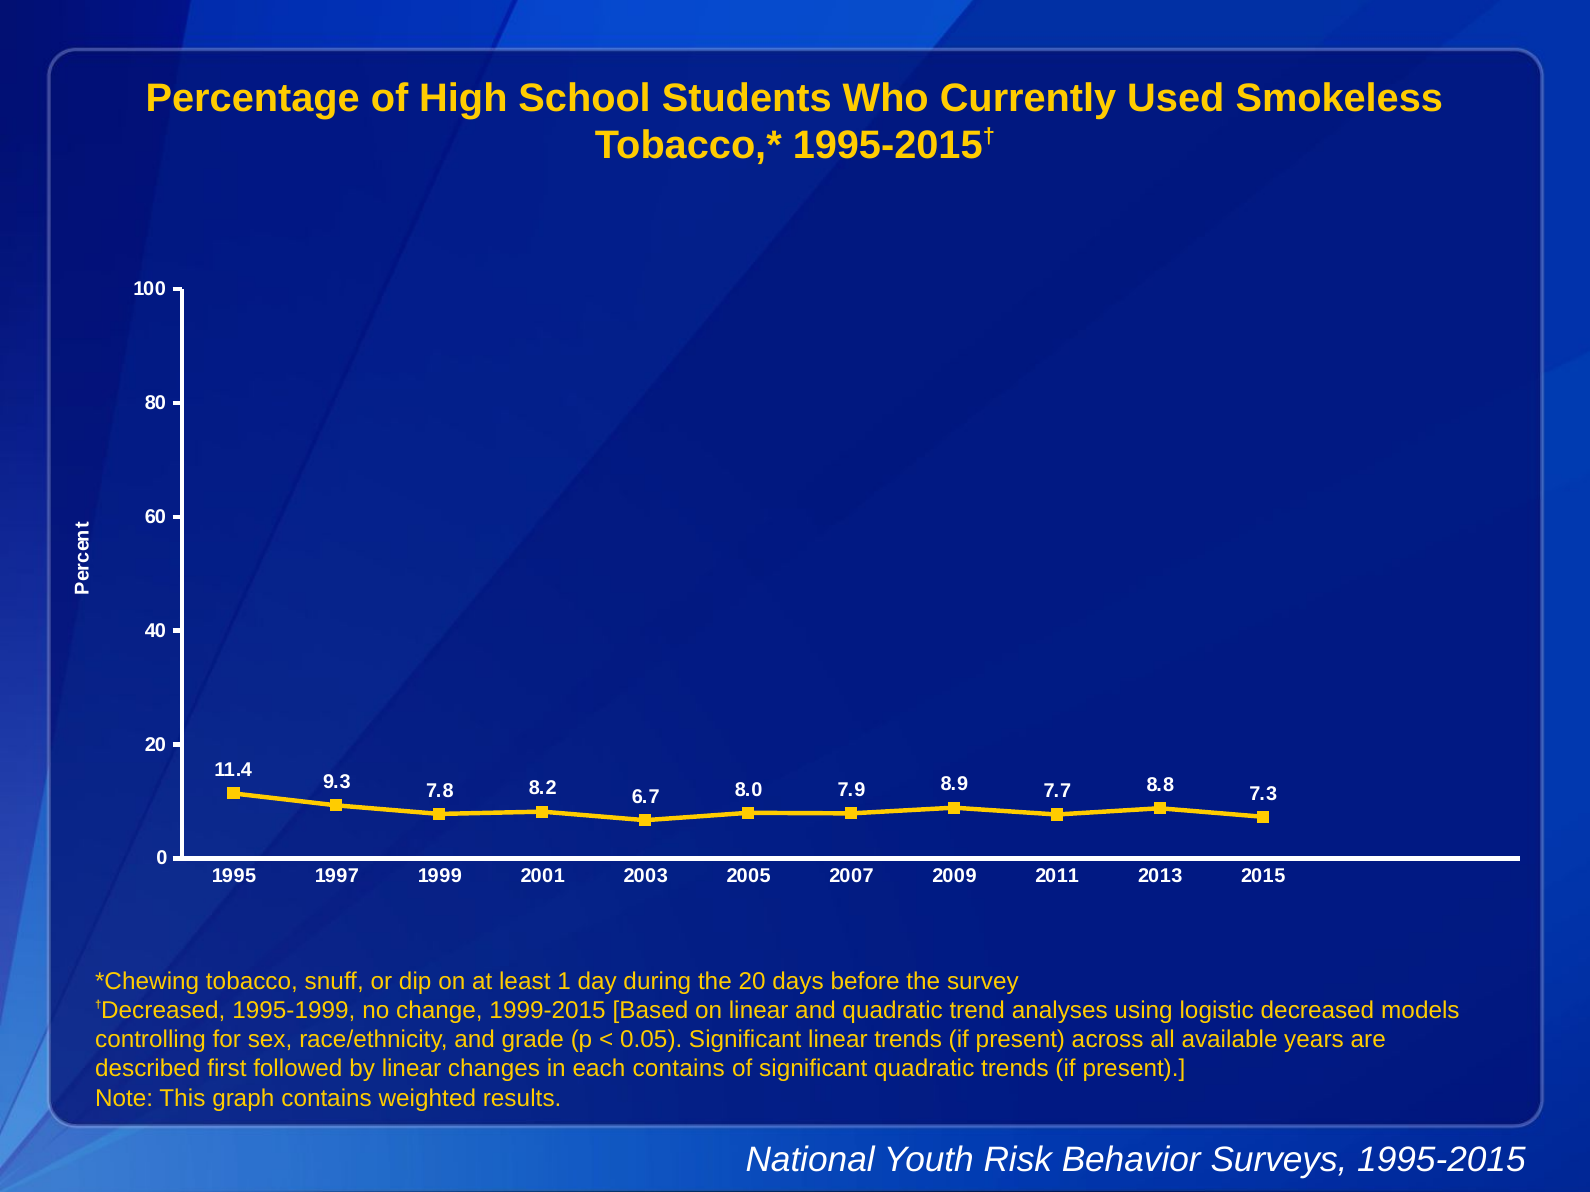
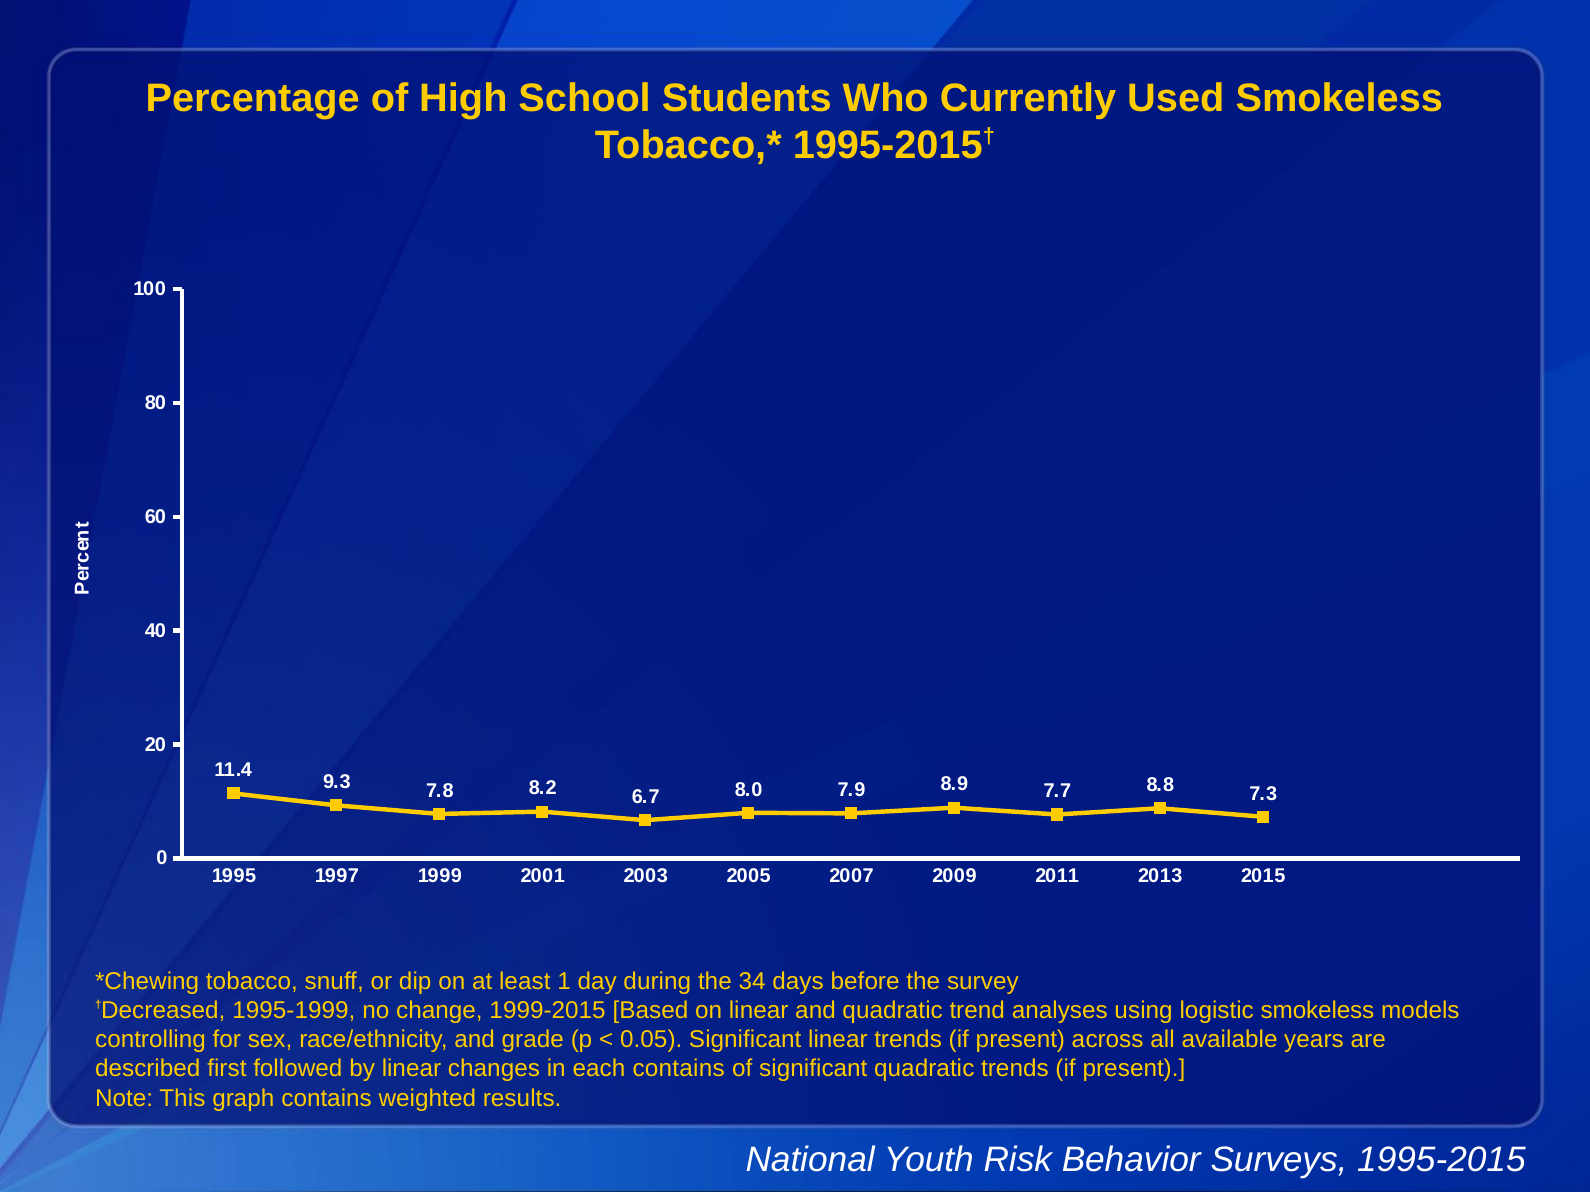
the 20: 20 -> 34 (752, 982)
logistic decreased: decreased -> smokeless (1318, 1011)
